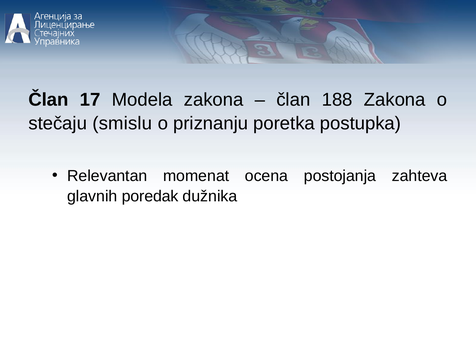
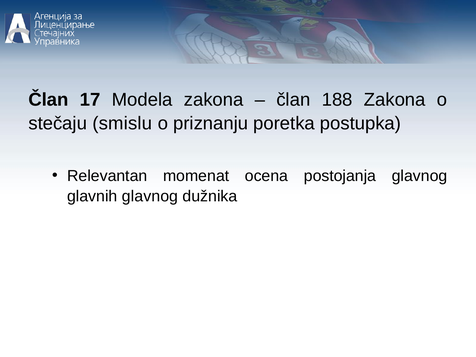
postojanja zahteva: zahteva -> glavnog (420, 176)
glavnih poredak: poredak -> glavnog (150, 196)
